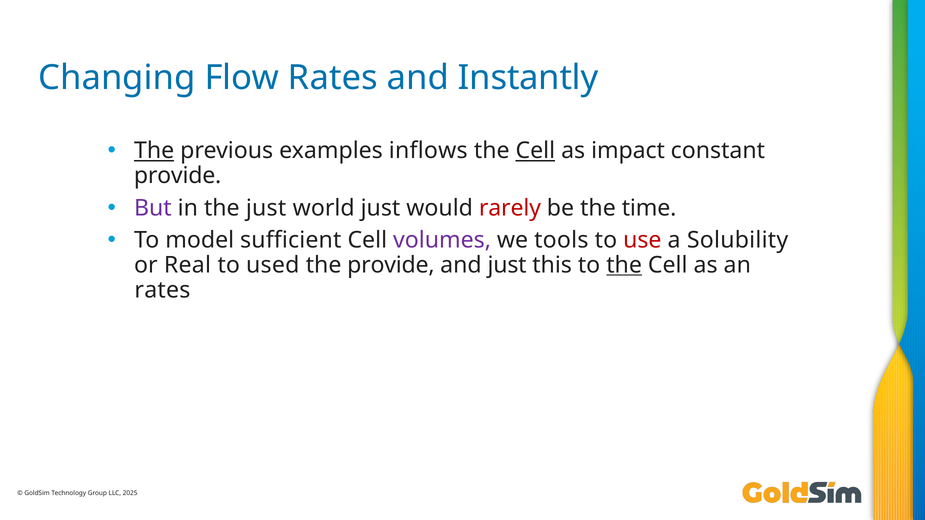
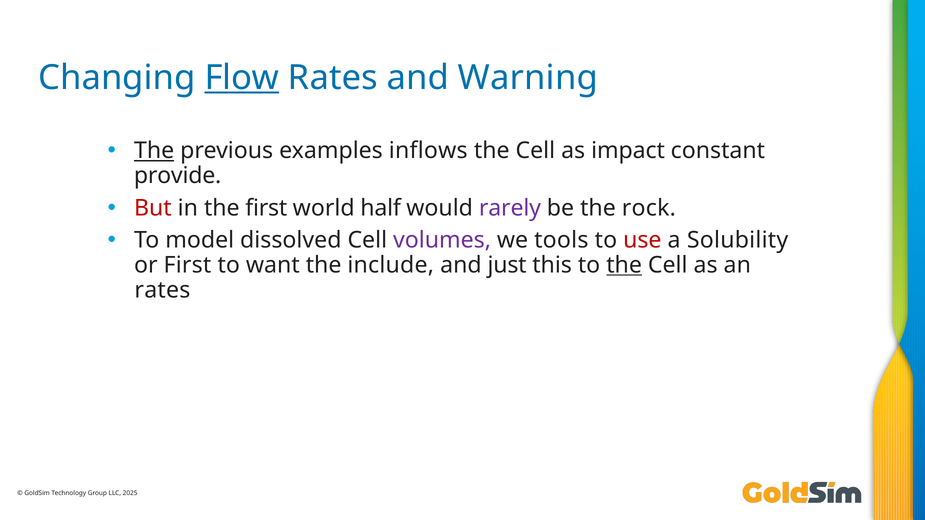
Flow underline: none -> present (242, 78)
Instantly: Instantly -> Warning (528, 78)
Cell underline: present -> none (535, 151)
But colour: purple -> red (153, 208)
the just: just -> first (266, 208)
world just: just -> half (381, 208)
rarely colour: red -> purple (510, 208)
time: time -> rock (649, 208)
sufficient: sufficient -> dissolved (291, 240)
or Real: Real -> First (187, 265)
used: used -> want (273, 265)
the provide: provide -> include (391, 265)
